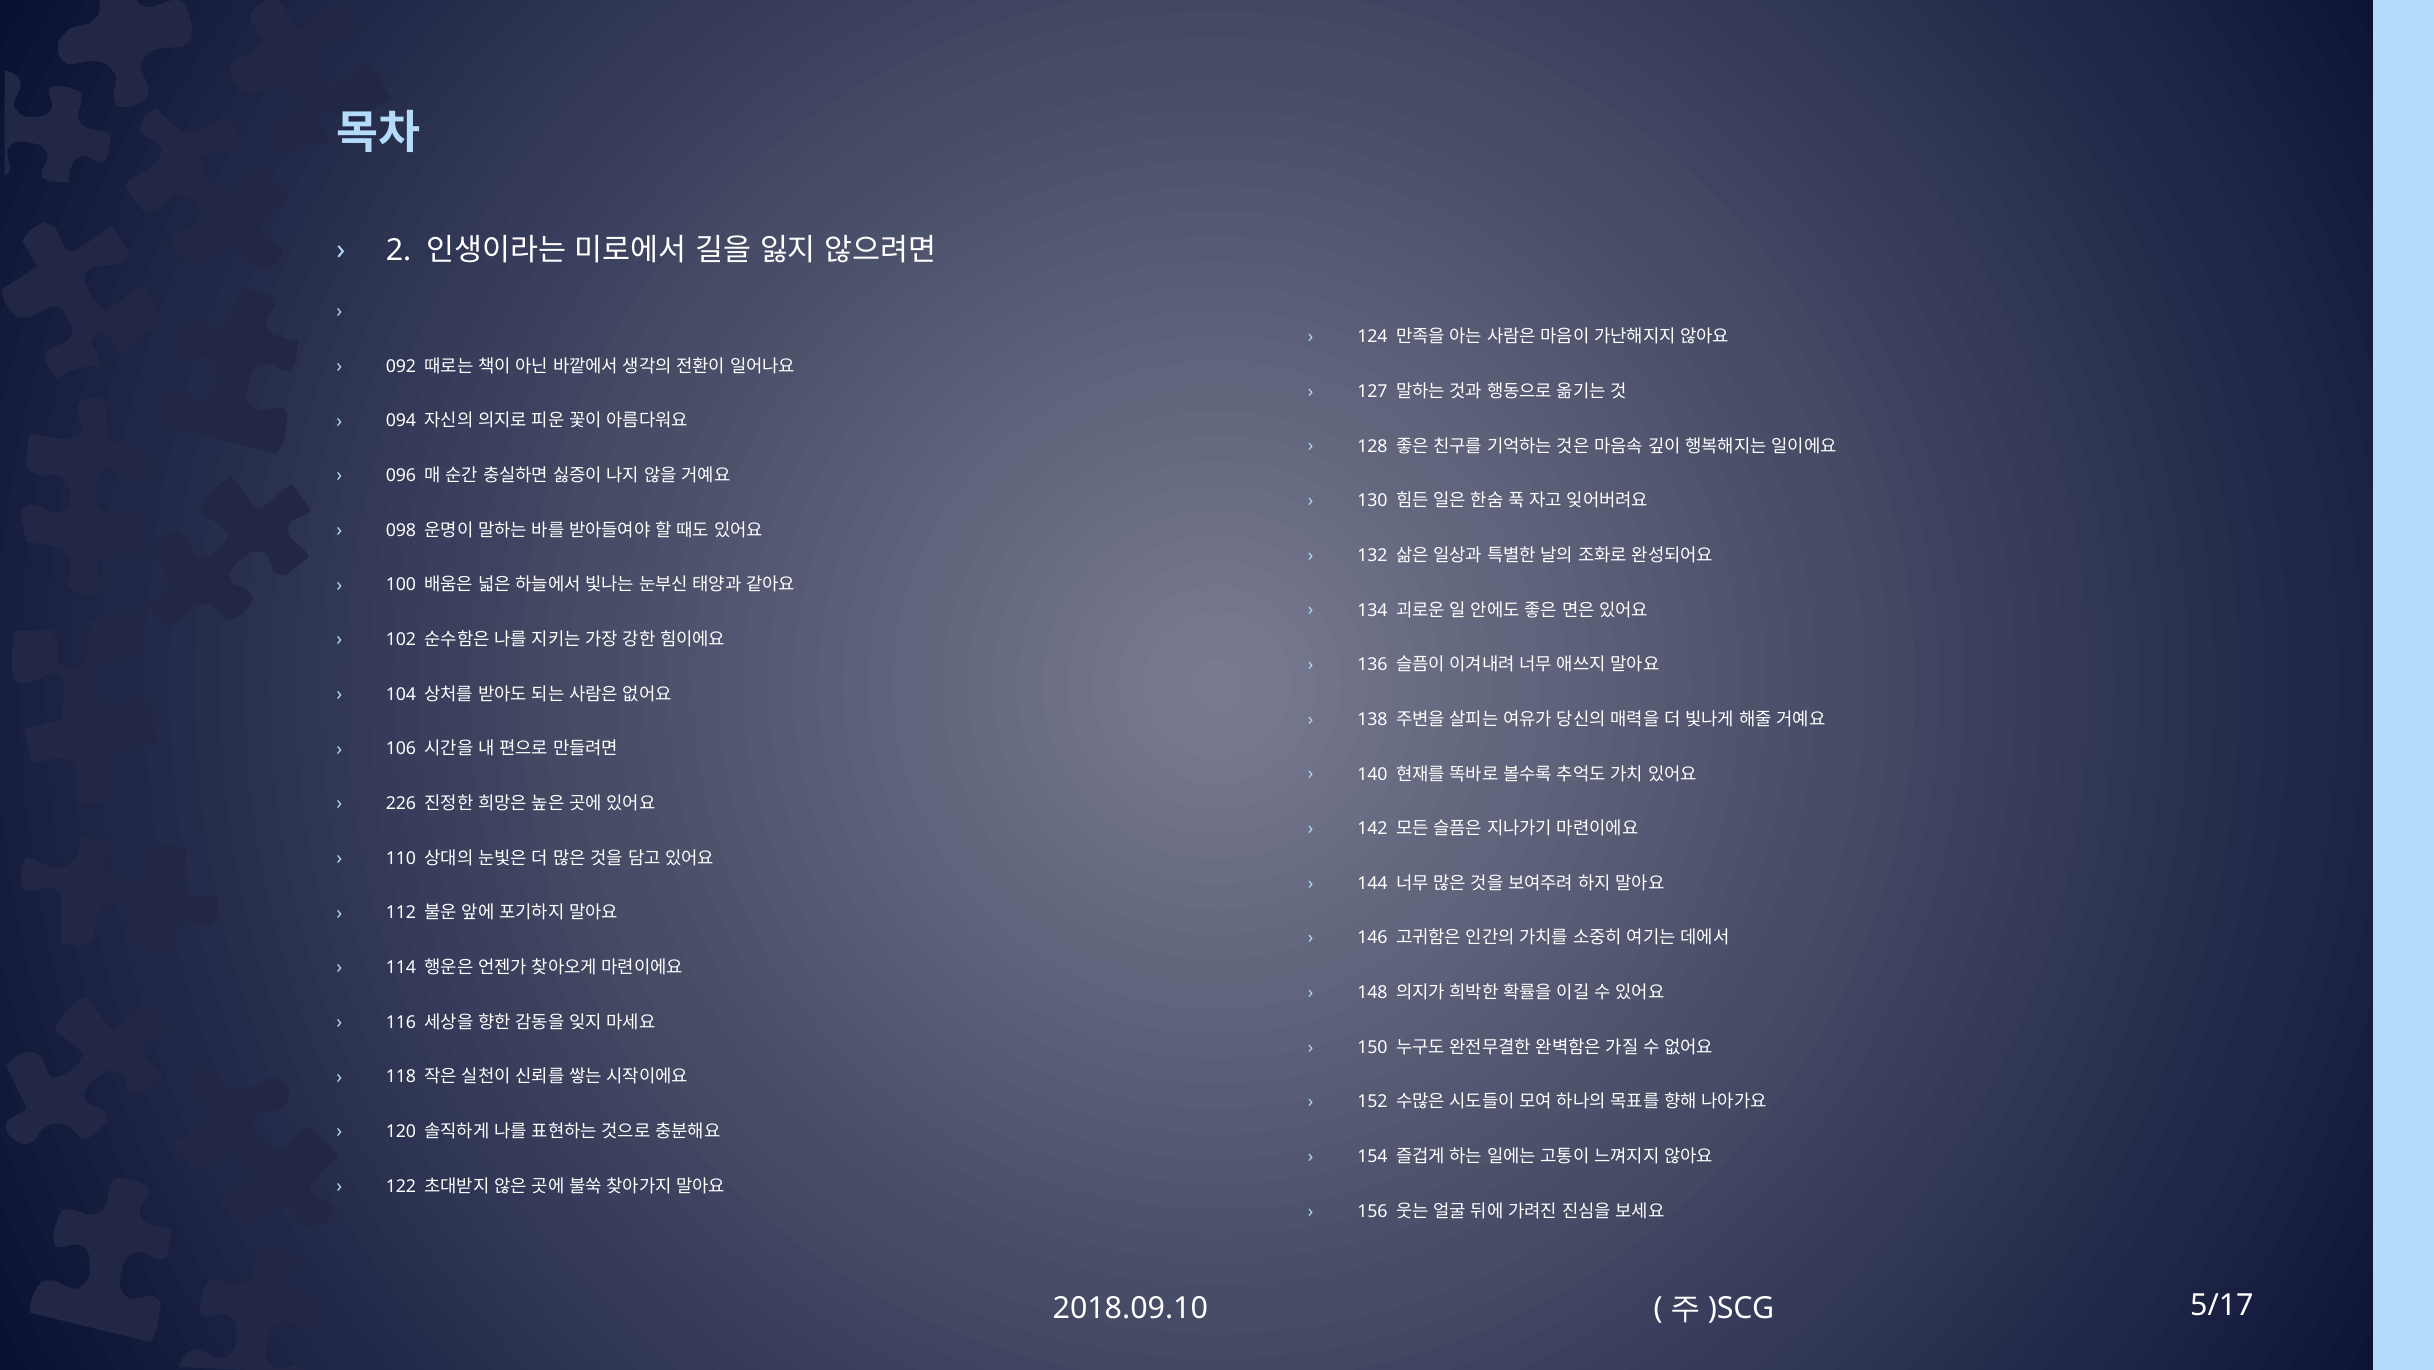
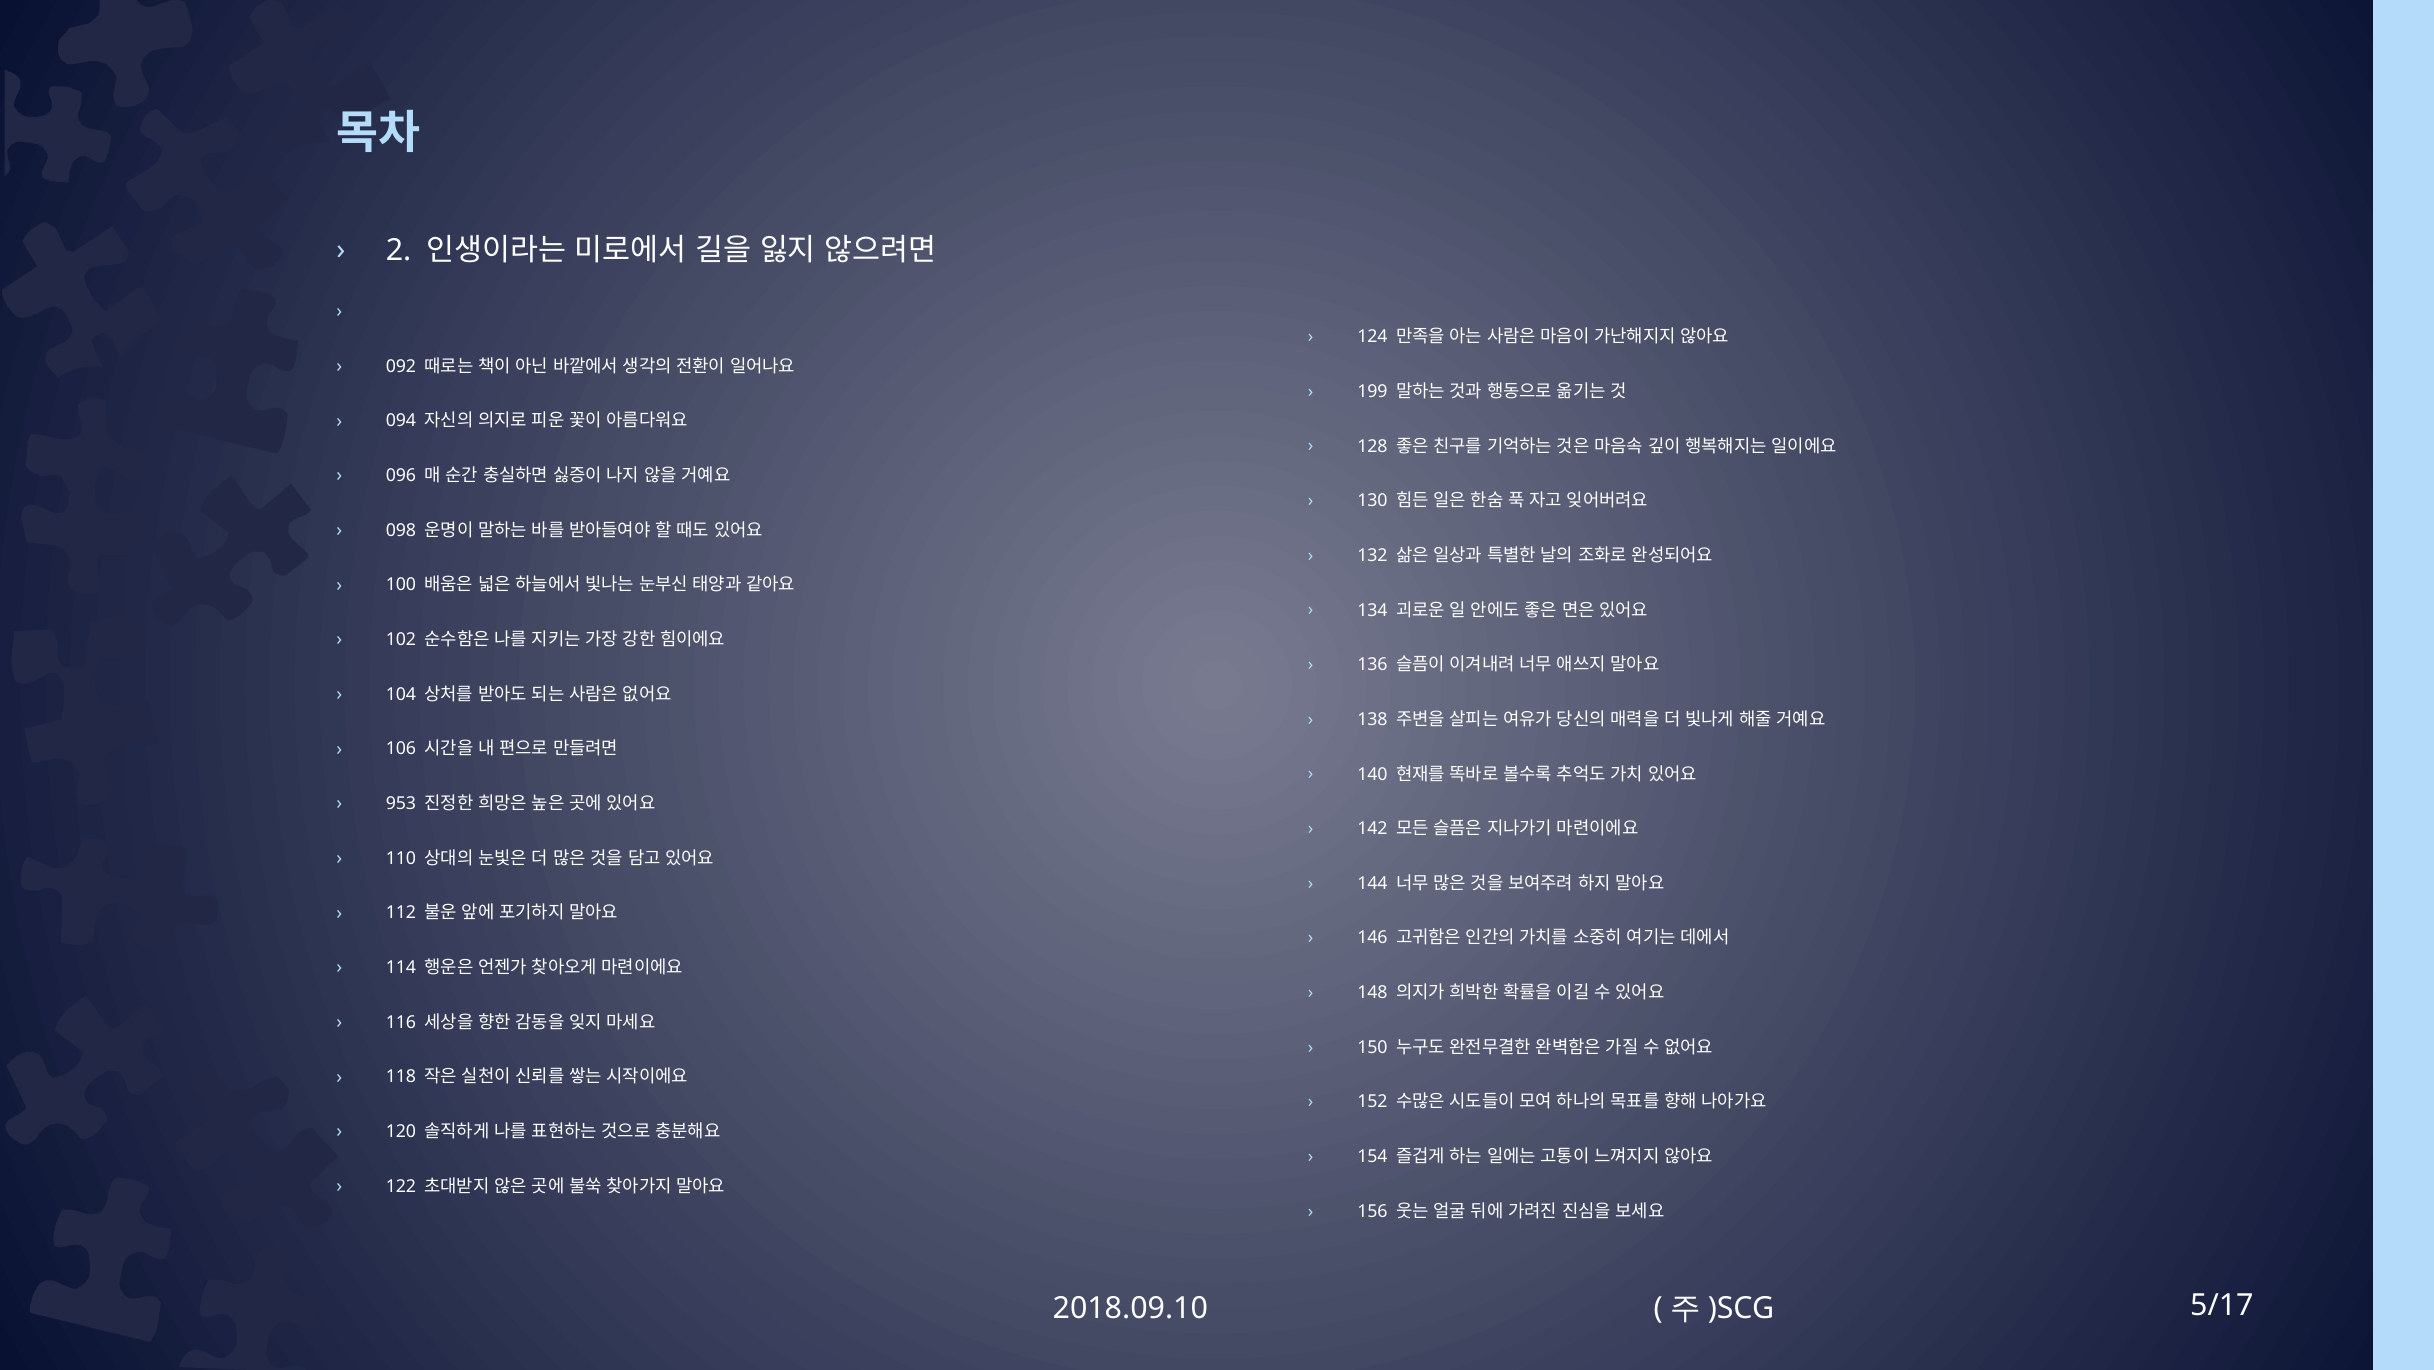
127: 127 -> 199 (1372, 391)
226: 226 -> 953 (401, 803)
